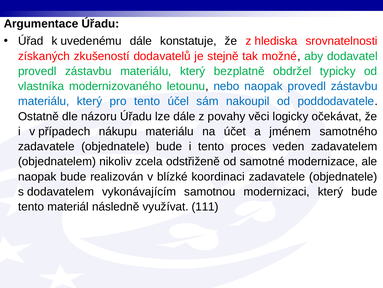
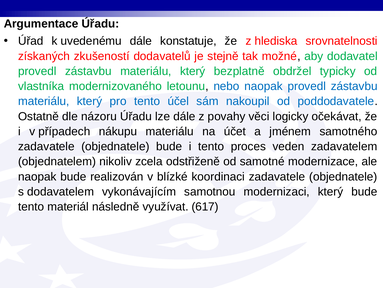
111: 111 -> 617 (205, 206)
